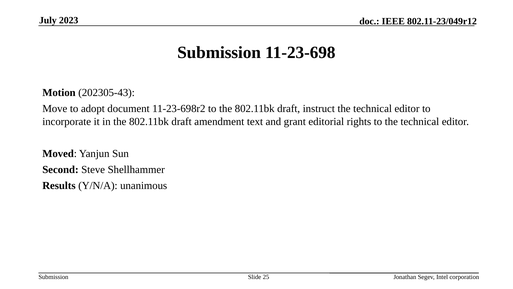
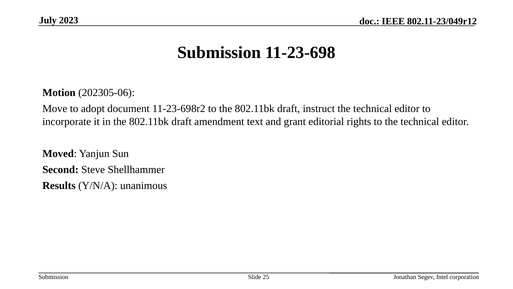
202305-43: 202305-43 -> 202305-06 (107, 92)
